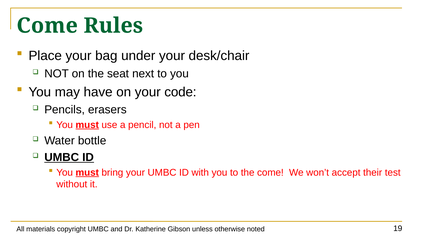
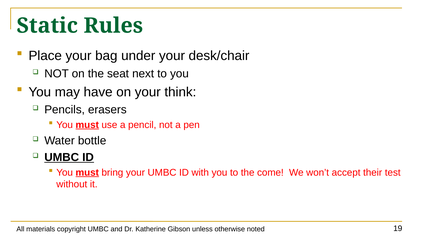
Come: Come -> Static (47, 26)
code: code -> think (180, 92)
